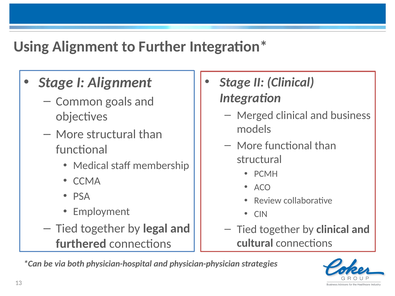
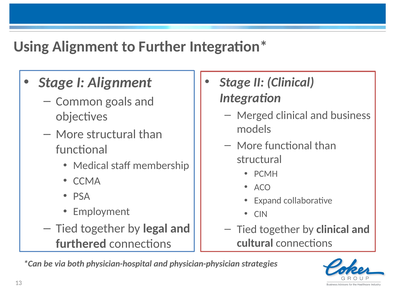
Review: Review -> Expand (268, 201)
